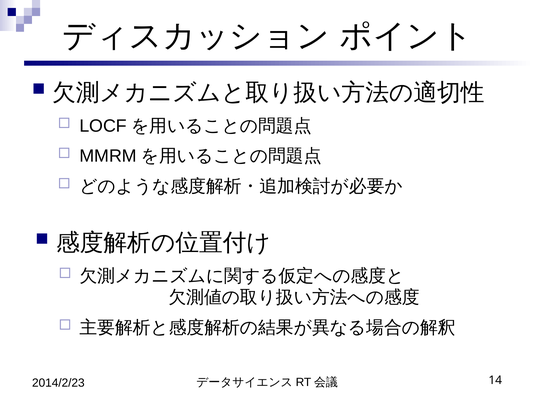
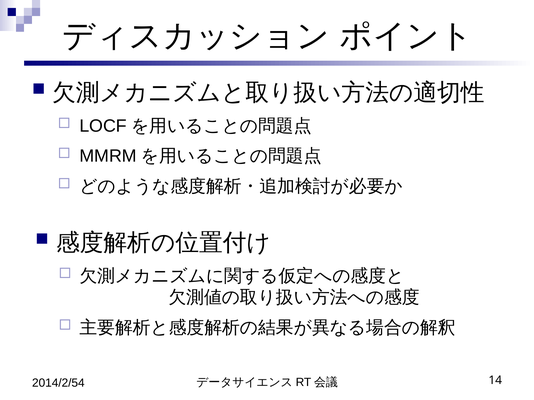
2014/2/23: 2014/2/23 -> 2014/2/54 (58, 384)
